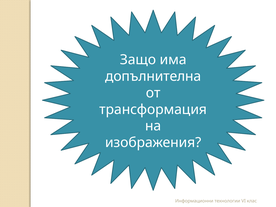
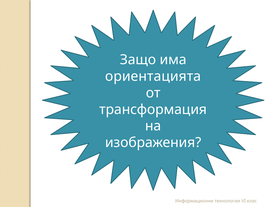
допълнителна: допълнителна -> ориентацията (153, 76)
